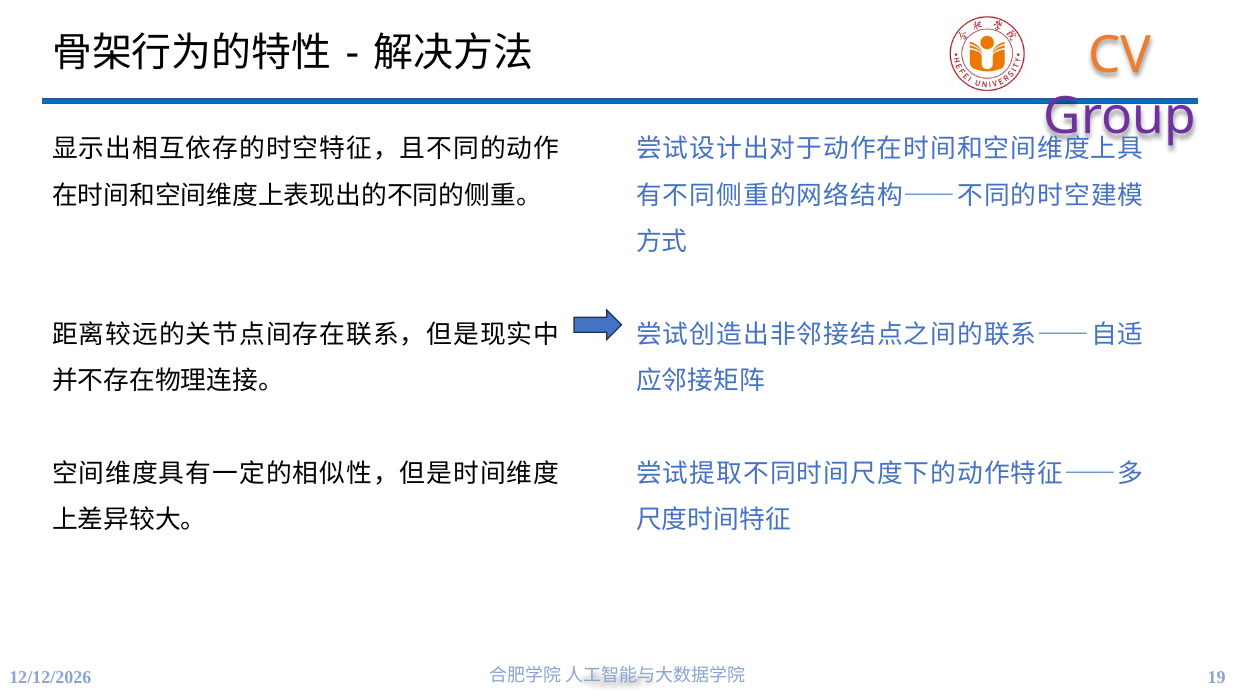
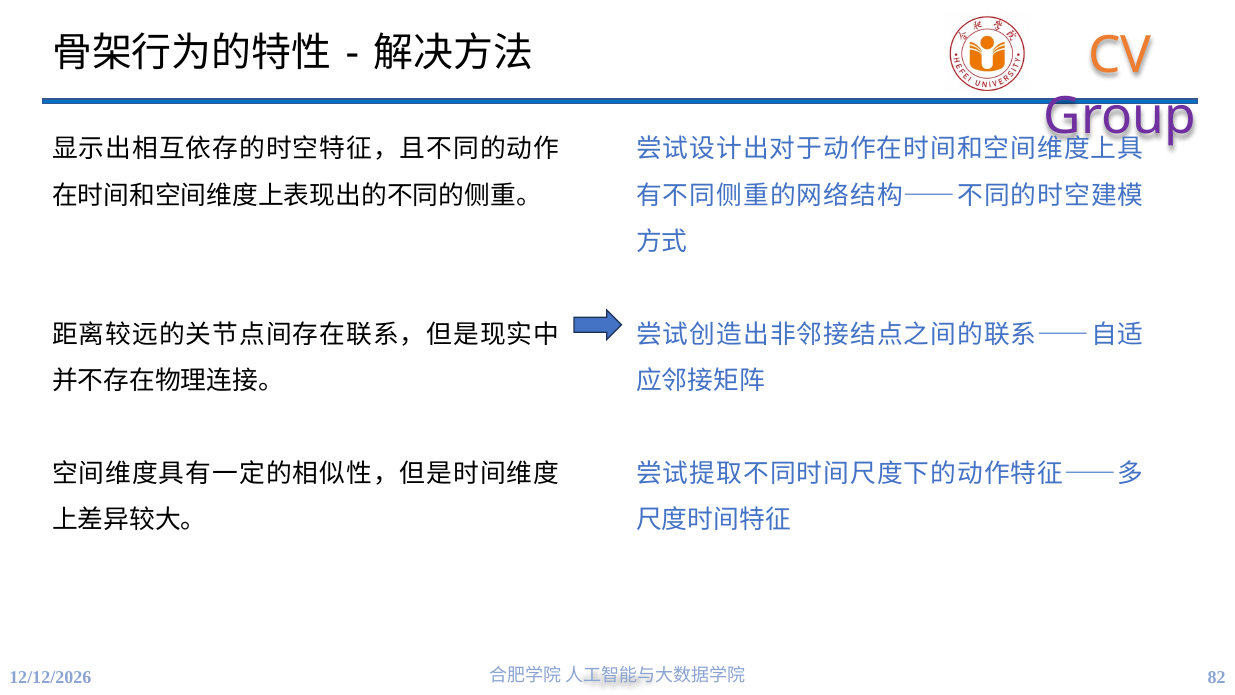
19: 19 -> 82 (1217, 677)
